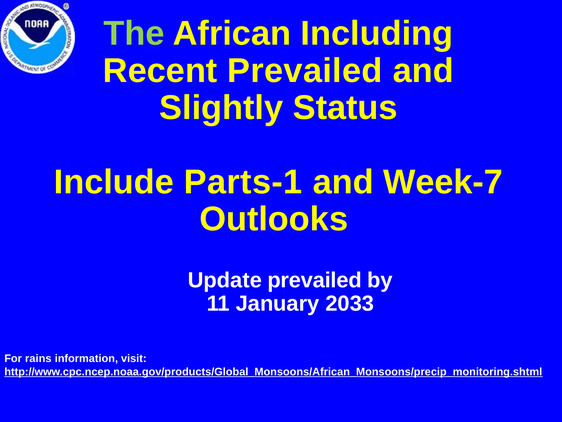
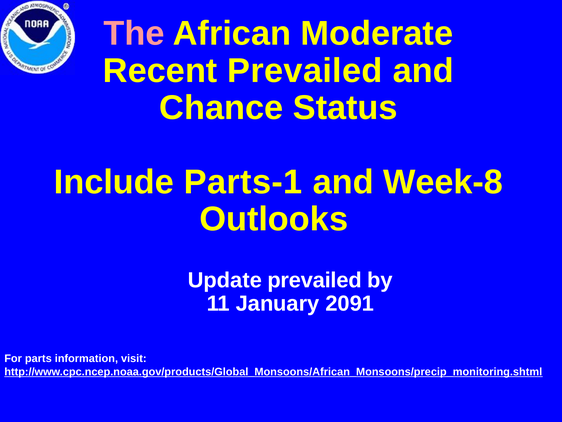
The colour: light green -> pink (134, 34)
Including: Including -> Moderate (377, 34)
Slightly: Slightly -> Chance (221, 108)
Week-7: Week-7 -> Week-8 (443, 182)
2033: 2033 -> 2091 (350, 303)
rains: rains -> parts (38, 358)
